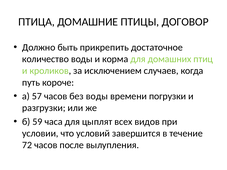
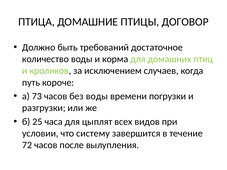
прикрепить: прикрепить -> требований (104, 47)
57: 57 -> 73 (37, 96)
59: 59 -> 25 (37, 122)
условий: условий -> систему (93, 134)
